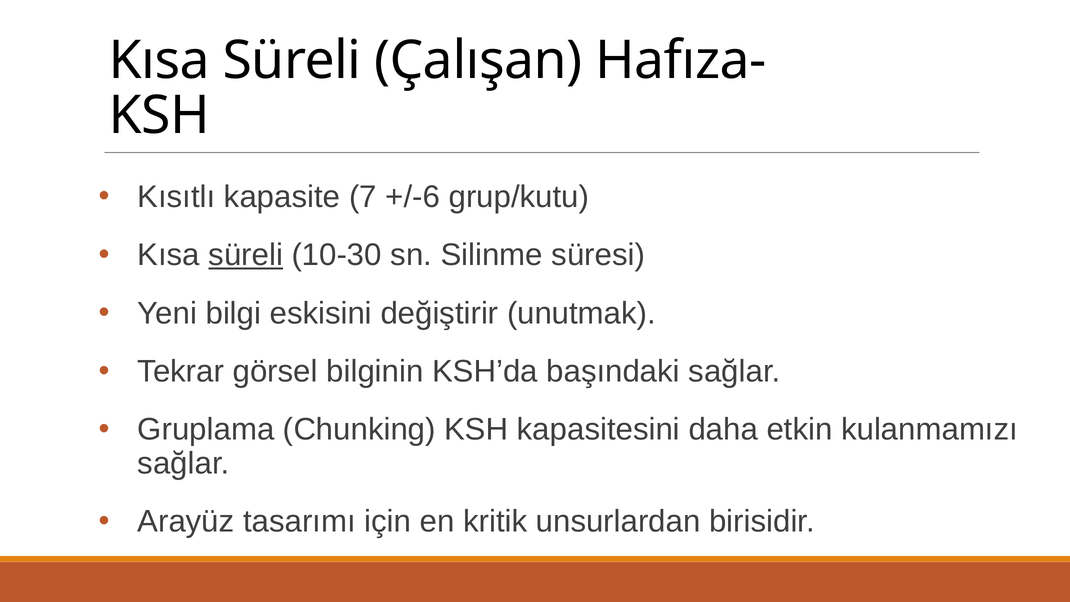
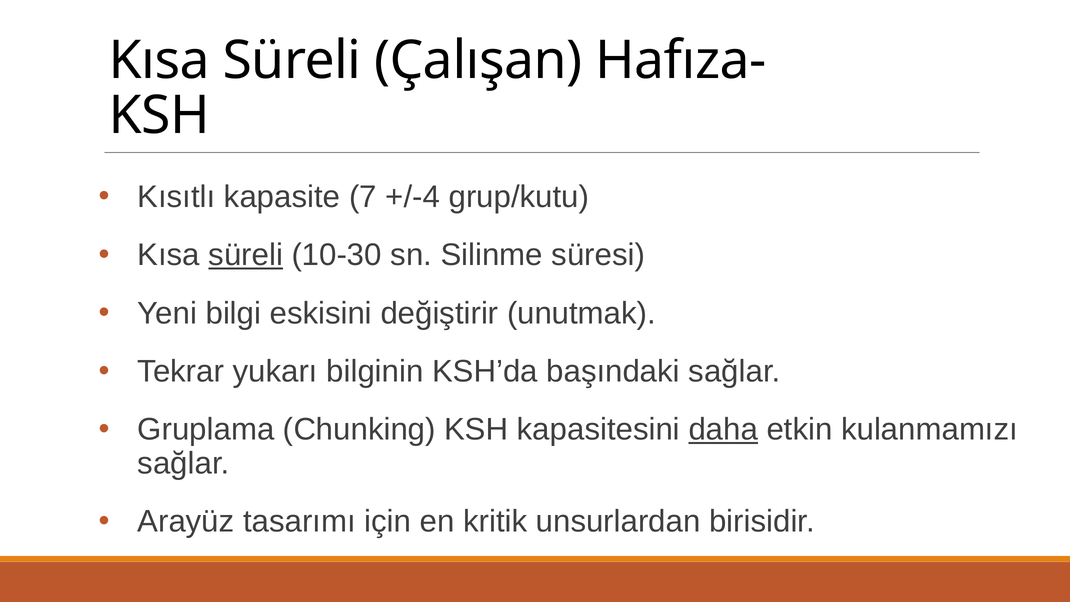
+/-6: +/-6 -> +/-4 (413, 197)
görsel: görsel -> yukarı (275, 371)
daha underline: none -> present (723, 430)
